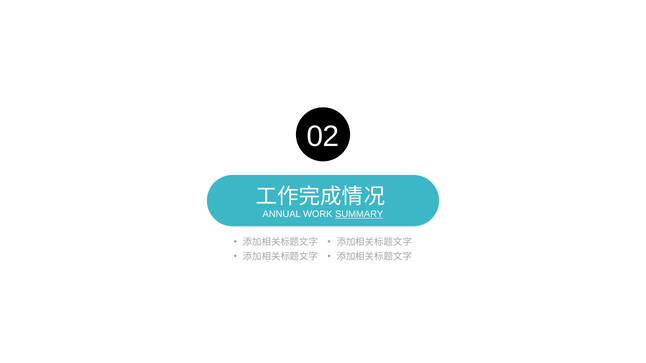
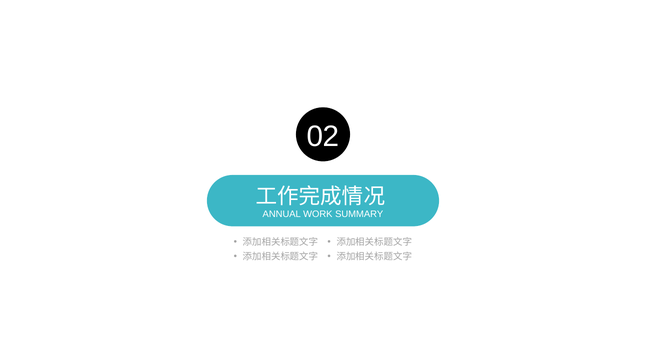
SUMMARY underline: present -> none (359, 214)
